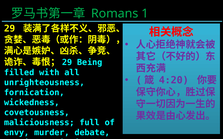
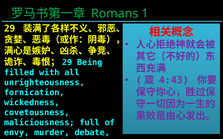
4:20: 4:20 -> 4:43 (174, 80)
